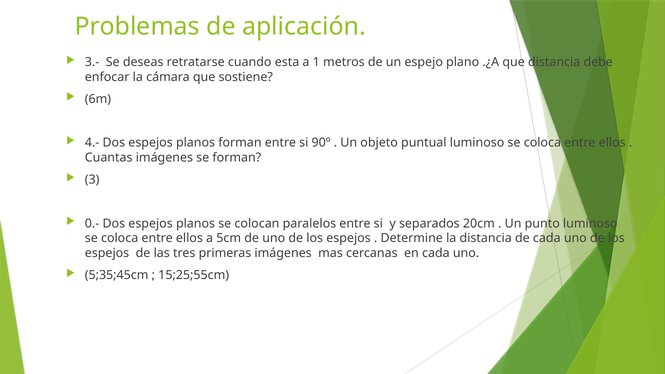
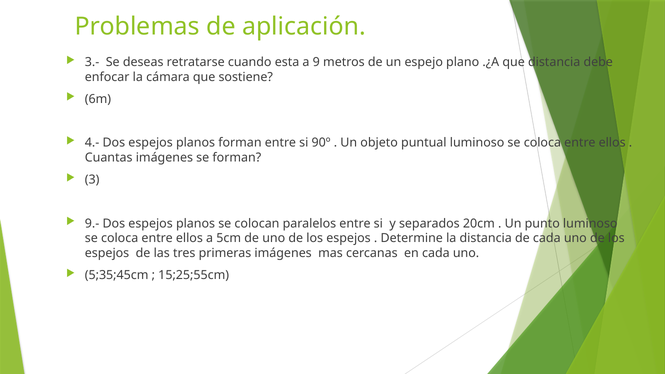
1: 1 -> 9 (316, 62)
0.-: 0.- -> 9.- (92, 223)
